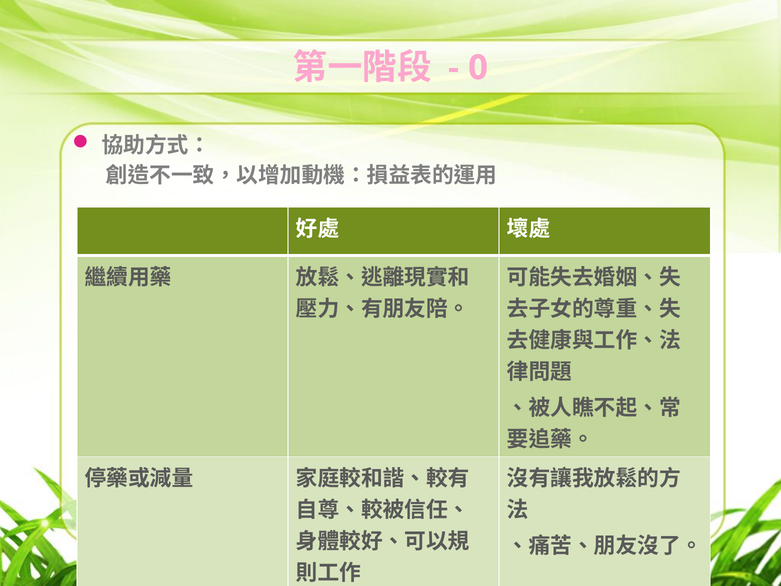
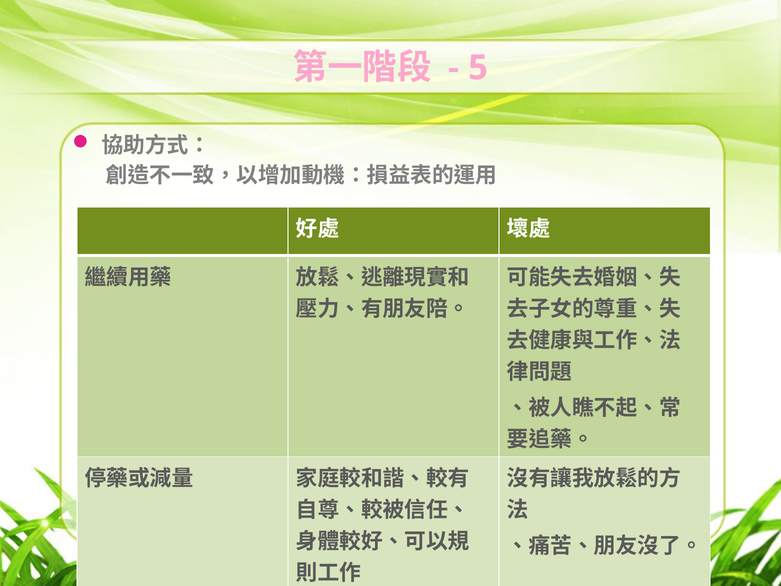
0: 0 -> 5 (478, 68)
